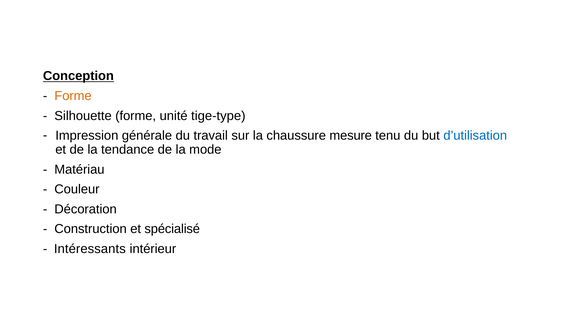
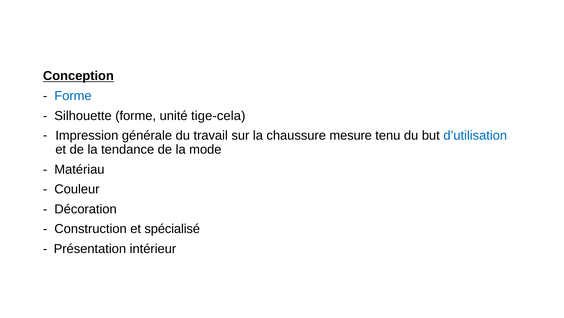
Forme colour: orange -> blue (73, 96)
tige-type: tige-type -> tige-cela (218, 115)
Intéressants: Intéressants -> Présentation (90, 248)
